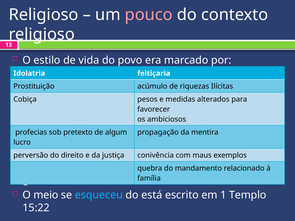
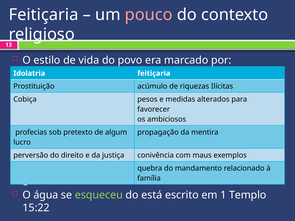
Religioso: Religioso -> Feitiçaria (44, 15)
meio: meio -> água (46, 195)
esqueceu colour: light blue -> light green (99, 195)
